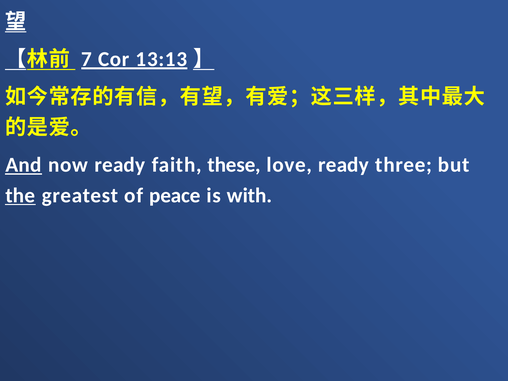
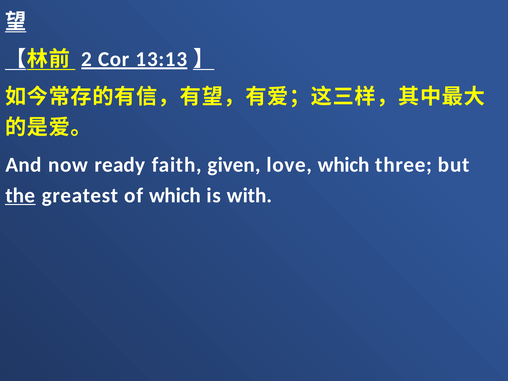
7: 7 -> 2 (87, 59)
And underline: present -> none (23, 165)
these: these -> given (234, 165)
love ready: ready -> which (344, 165)
of peace: peace -> which (175, 195)
